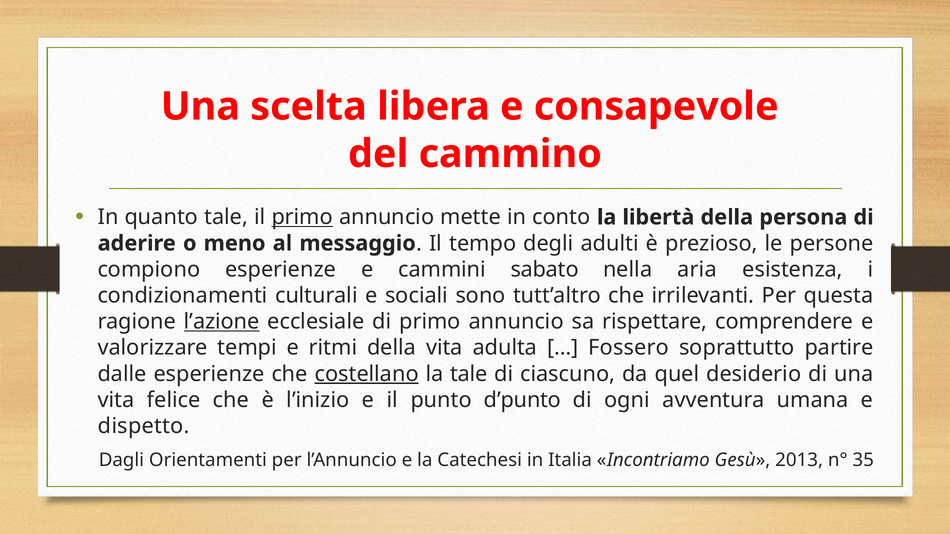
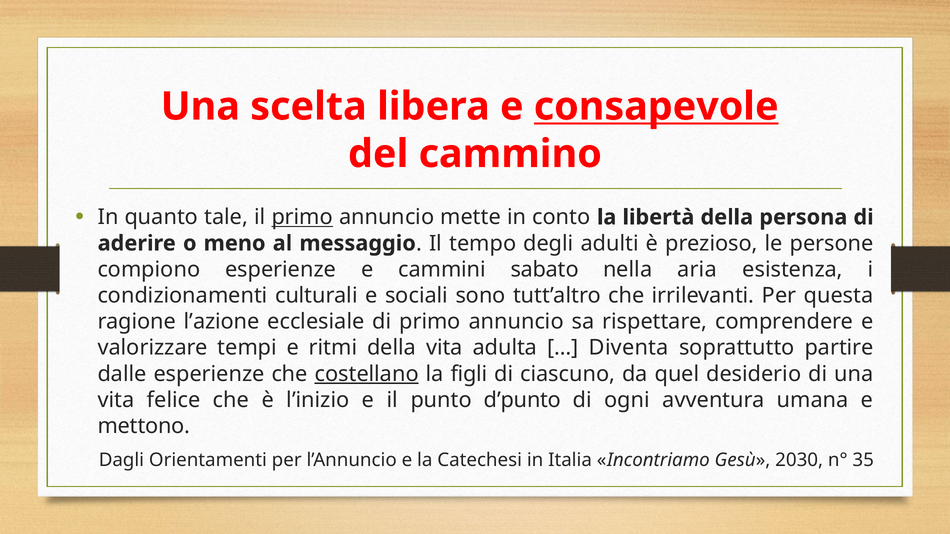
consapevole underline: none -> present (656, 107)
l’azione underline: present -> none (222, 322)
Fossero: Fossero -> Diventa (629, 348)
la tale: tale -> figli (469, 374)
dispetto: dispetto -> mettono (144, 426)
2013: 2013 -> 2030 (799, 461)
